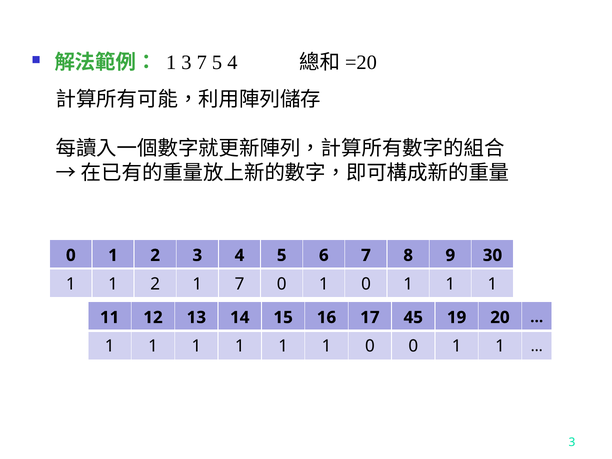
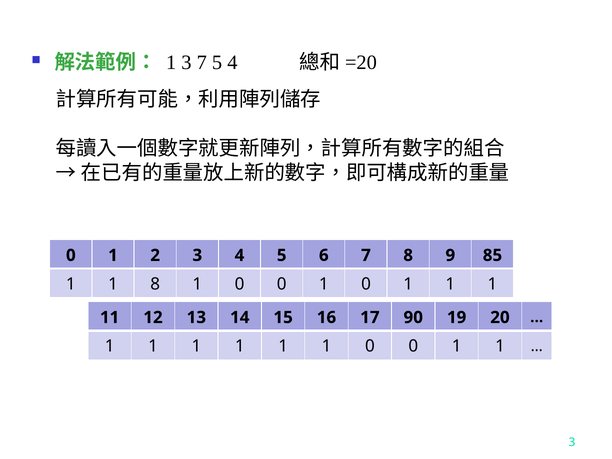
30: 30 -> 85 (492, 255)
1 1 2: 2 -> 8 (155, 284)
7: 7 -> 0 (239, 284)
45: 45 -> 90 (413, 317)
